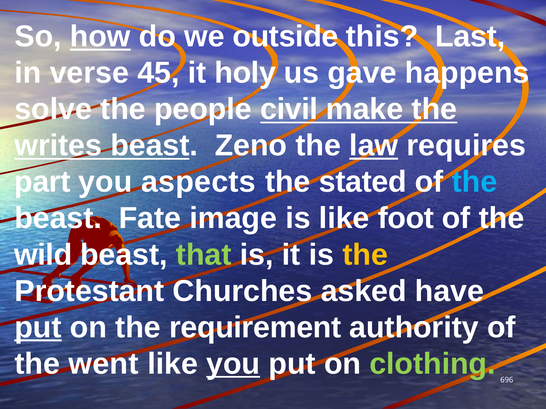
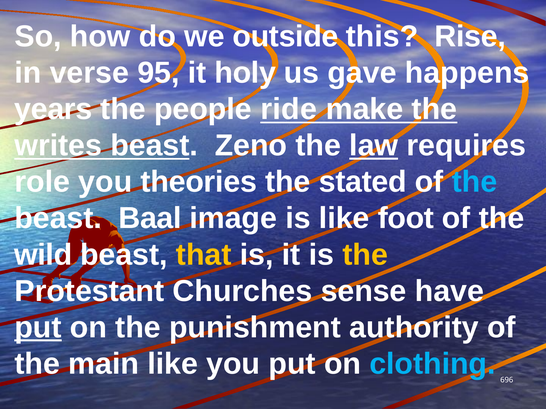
how underline: present -> none (100, 37)
Last: Last -> Rise (470, 37)
45: 45 -> 95 (158, 73)
solve: solve -> years (53, 109)
civil: civil -> ride (289, 109)
part: part -> role (42, 182)
aspects: aspects -> theories (199, 182)
Fate: Fate -> Baal (150, 219)
that colour: light green -> yellow (204, 255)
asked: asked -> sense (364, 291)
requirement: requirement -> punishment (255, 328)
went: went -> main (104, 364)
you underline: present -> none (233, 364)
clothing colour: light green -> light blue (432, 364)
